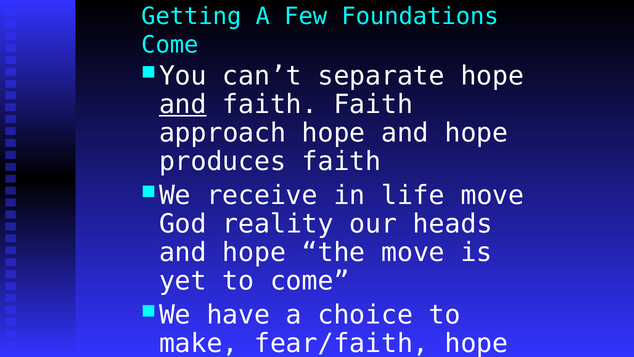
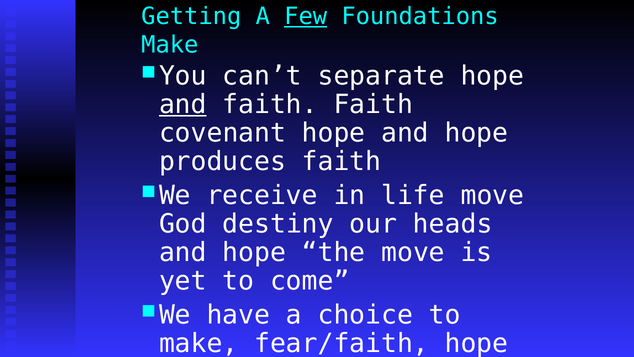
Few underline: none -> present (306, 16)
Come: Come -> Make (170, 45)
approach: approach -> covenant (223, 133)
reality: reality -> destiny (278, 224)
